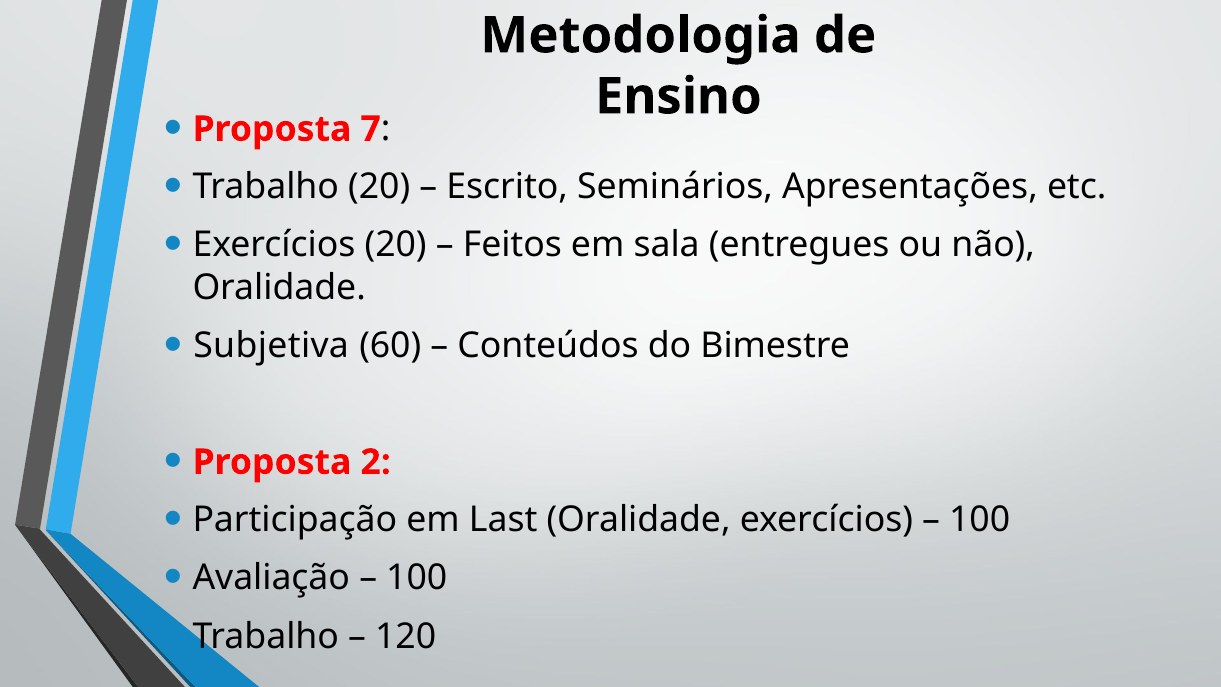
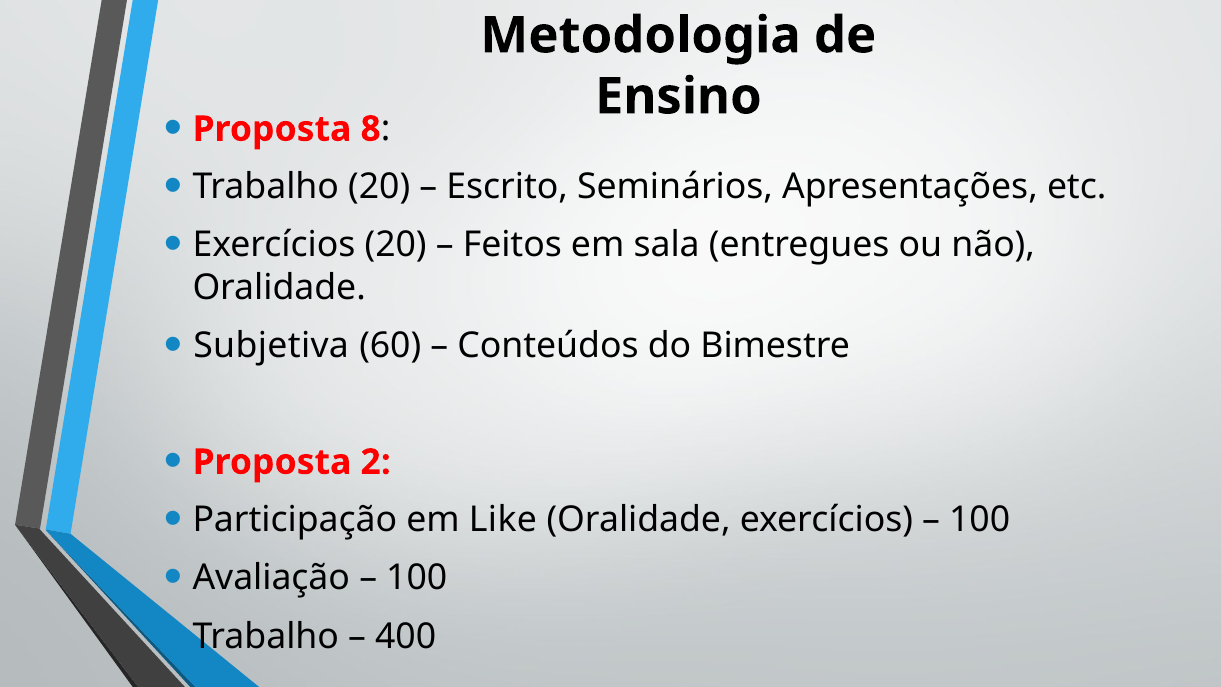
7: 7 -> 8 (371, 129)
Last: Last -> Like (503, 520)
120: 120 -> 400 (406, 636)
